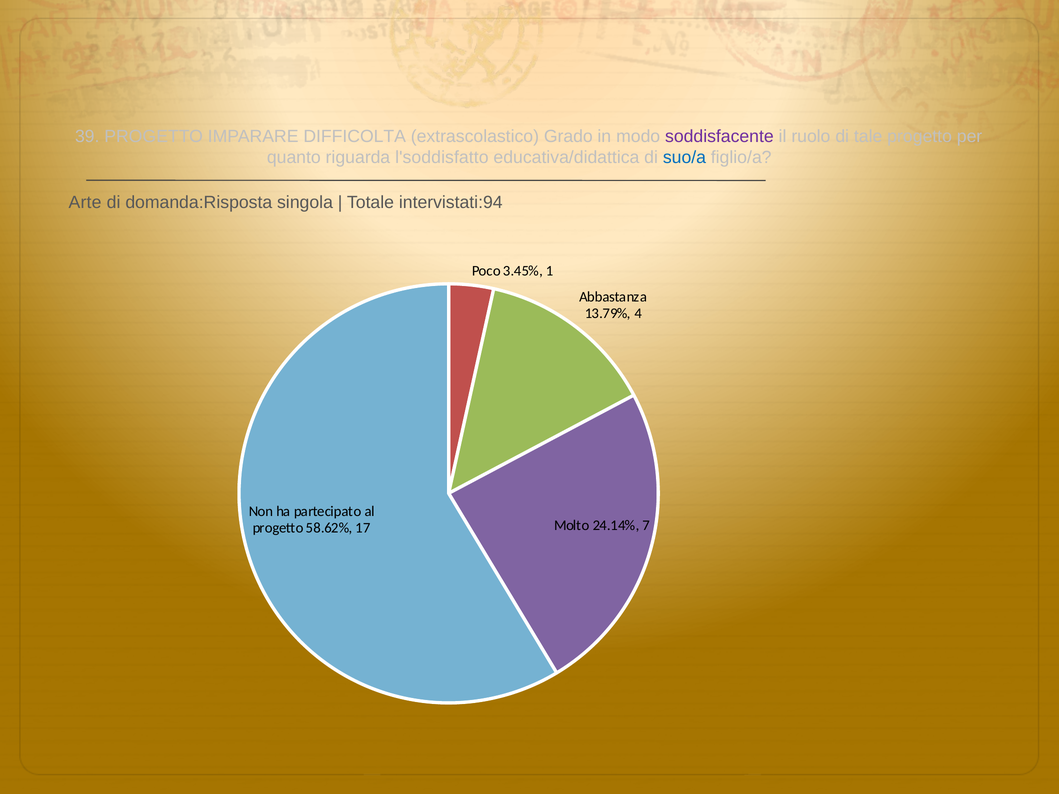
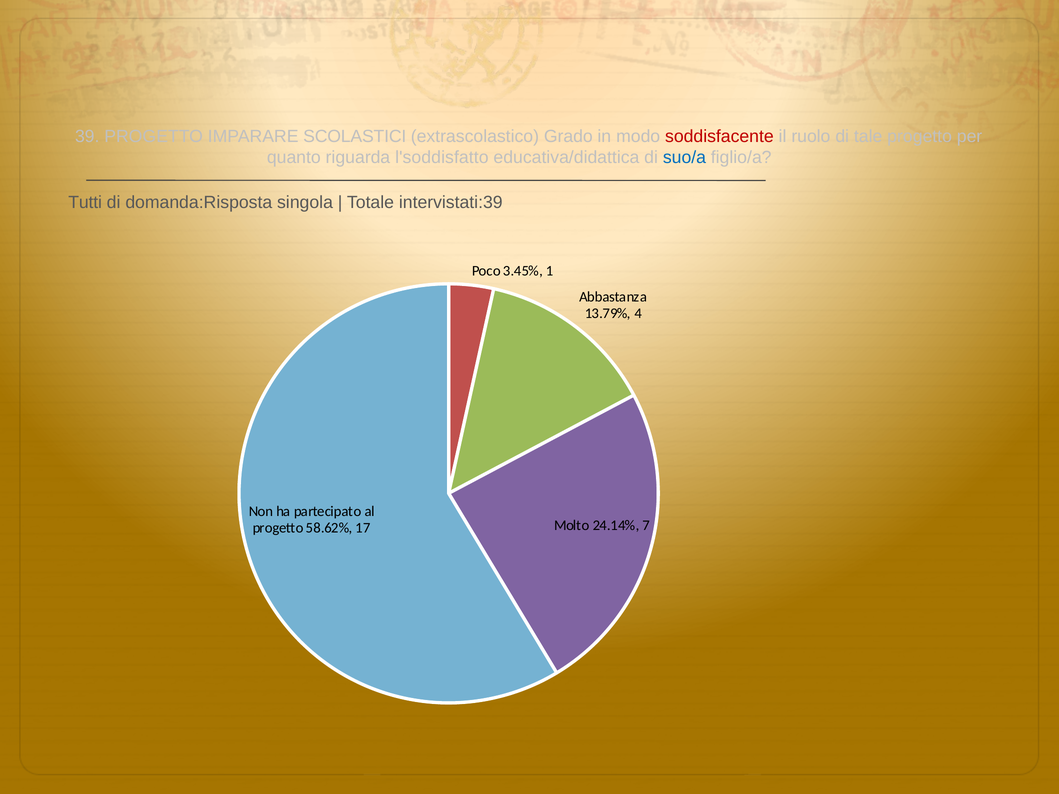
DIFFICOLTA: DIFFICOLTA -> SCOLASTICI (355, 136)
soddisfacente colour: purple -> red (719, 136)
Arte: Arte -> Tutti (85, 202)
intervistati:94: intervistati:94 -> intervistati:39 (451, 202)
